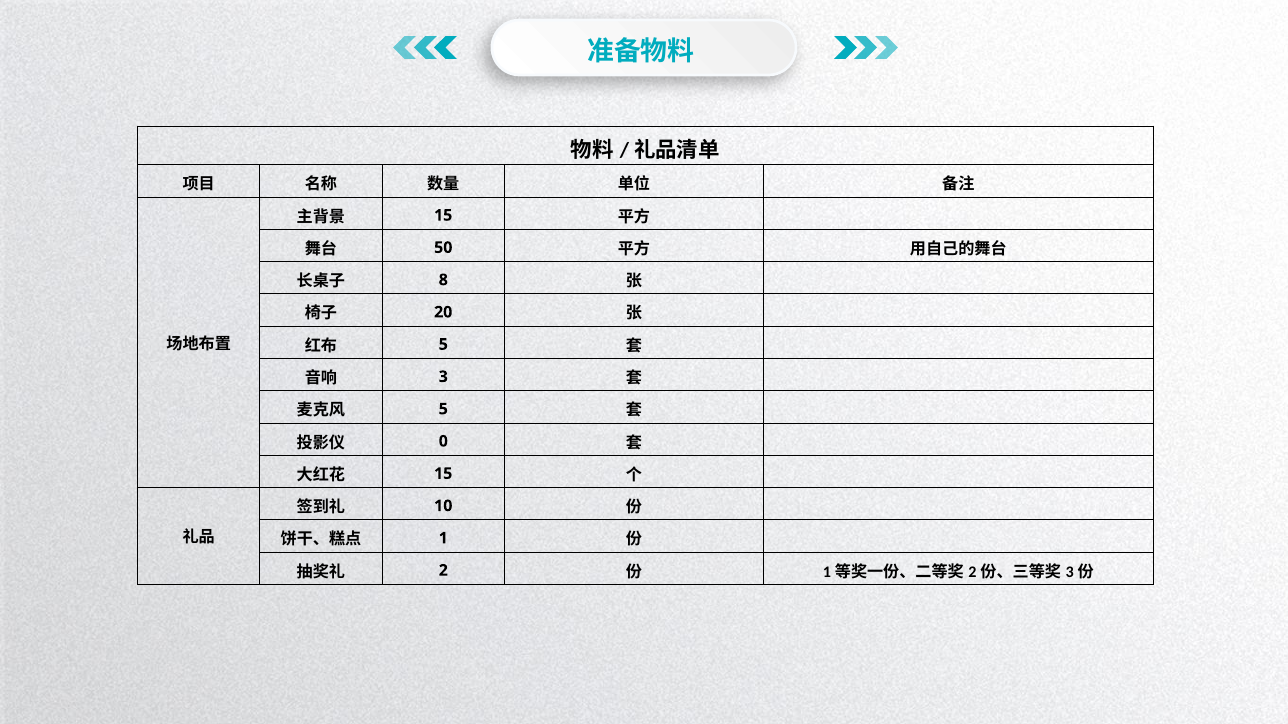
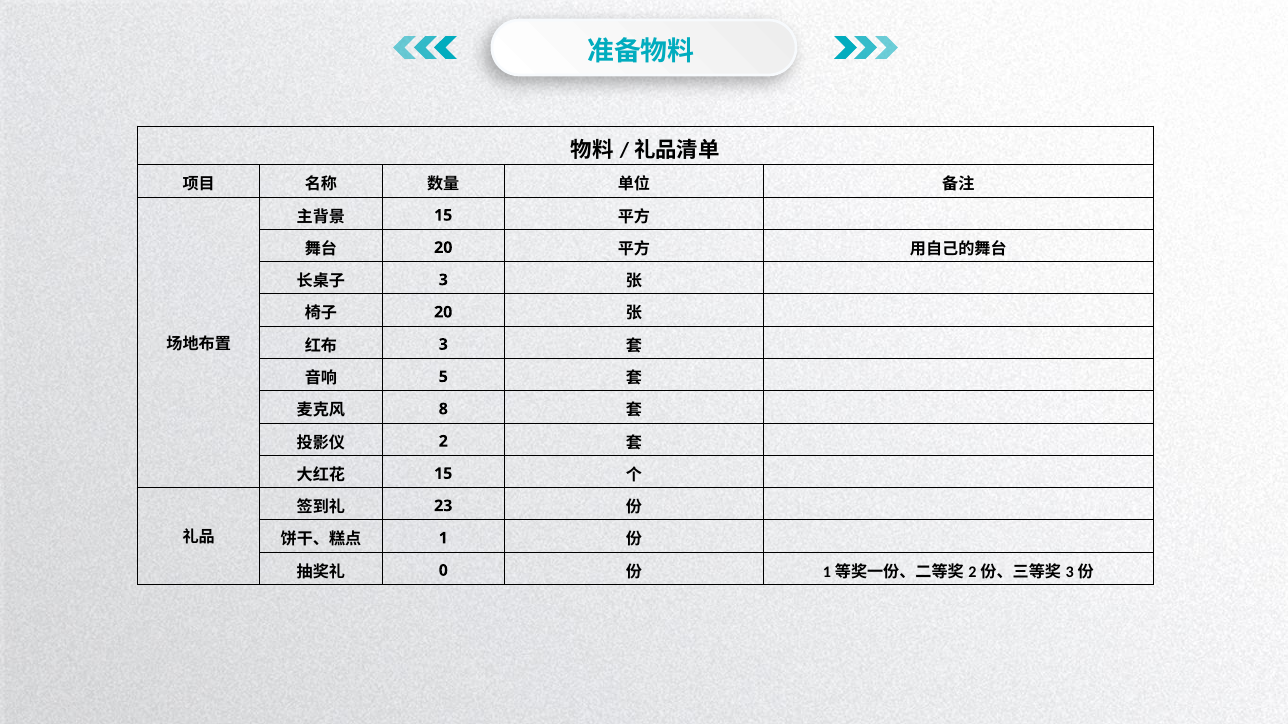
50: 50 -> 20 (443, 248)
8: 8 -> 3 (443, 280)
5: 5 -> 3 (443, 345)
3: 3 -> 5 (443, 377)
5: 5 -> 8 (443, 409)
0: 0 -> 2 (443, 442)
10: 10 -> 23 (443, 506)
2: 2 -> 0 (443, 571)
